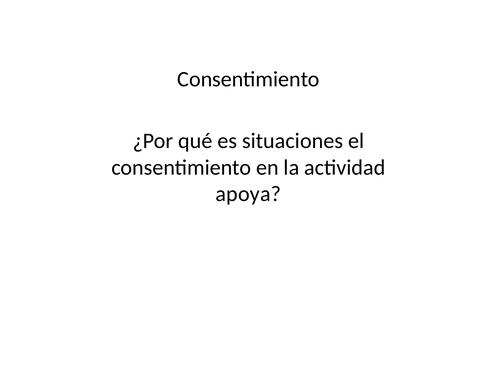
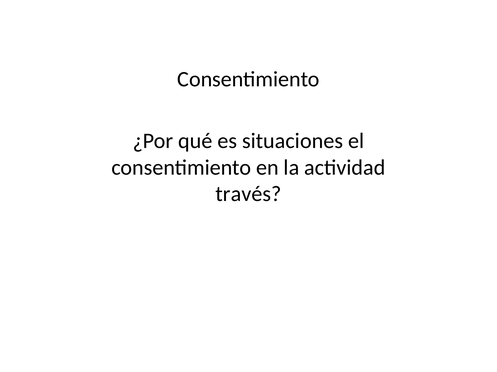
apoya: apoya -> través (248, 194)
